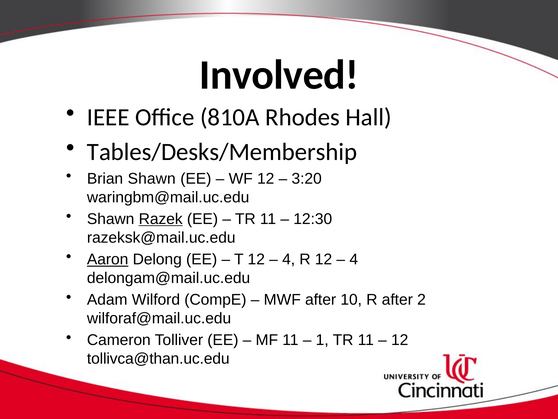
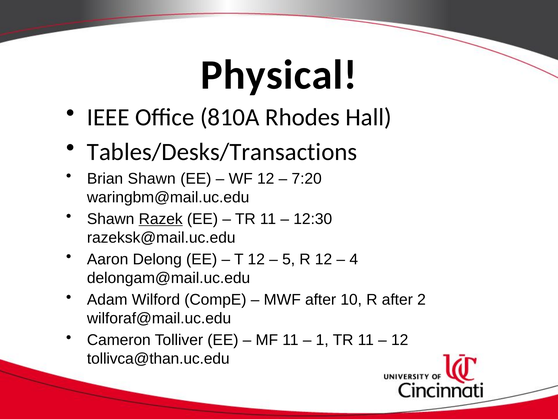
Involved: Involved -> Physical (279, 75)
Tables/Desks/Membership: Tables/Desks/Membership -> Tables/Desks/Transactions (222, 152)
3:20: 3:20 -> 7:20 (307, 178)
Aaron underline: present -> none (108, 259)
4: 4 -> 5 (289, 259)
